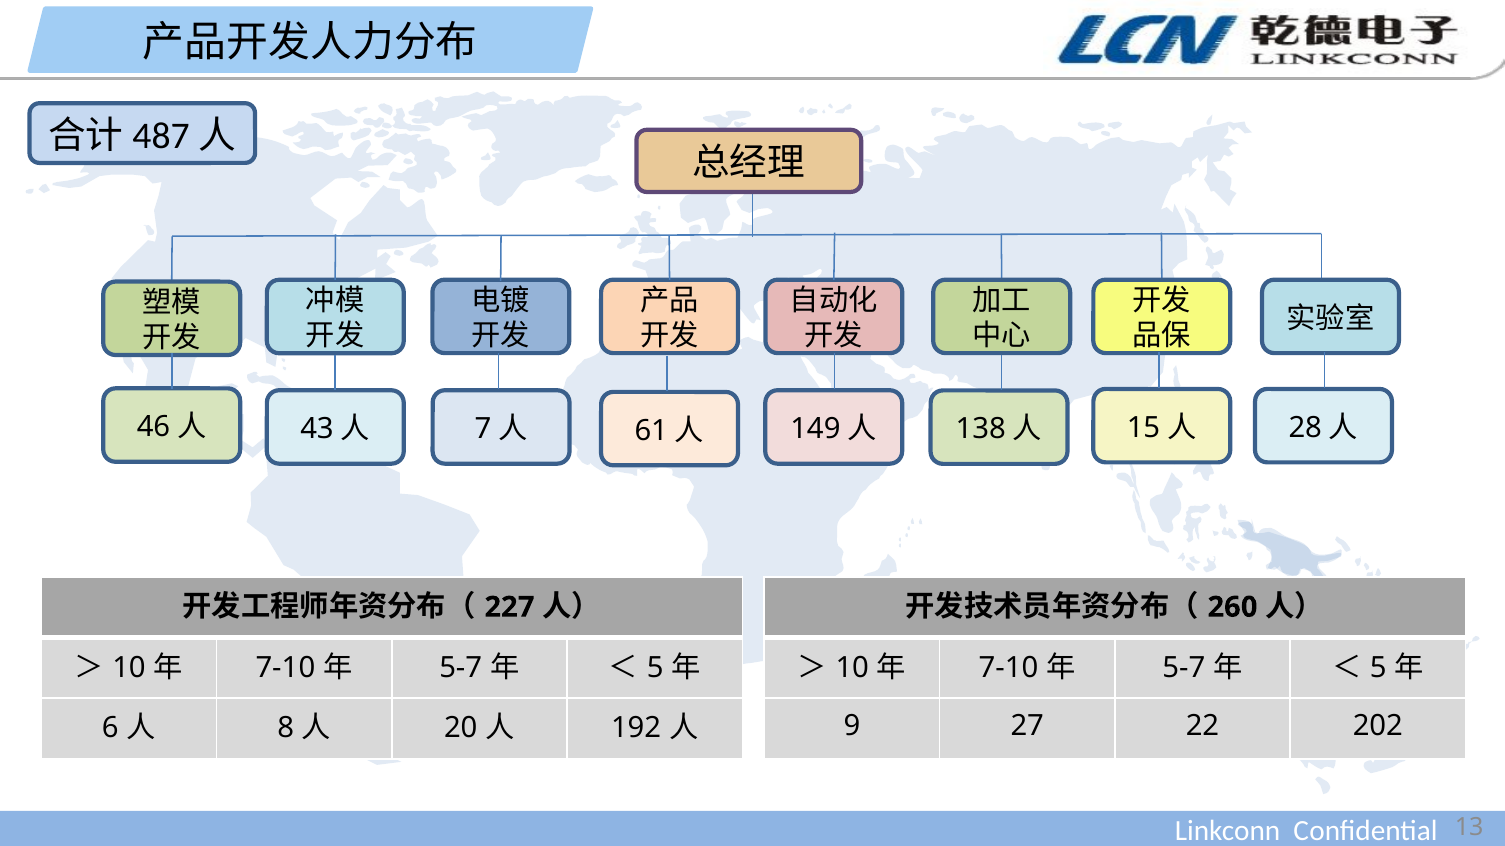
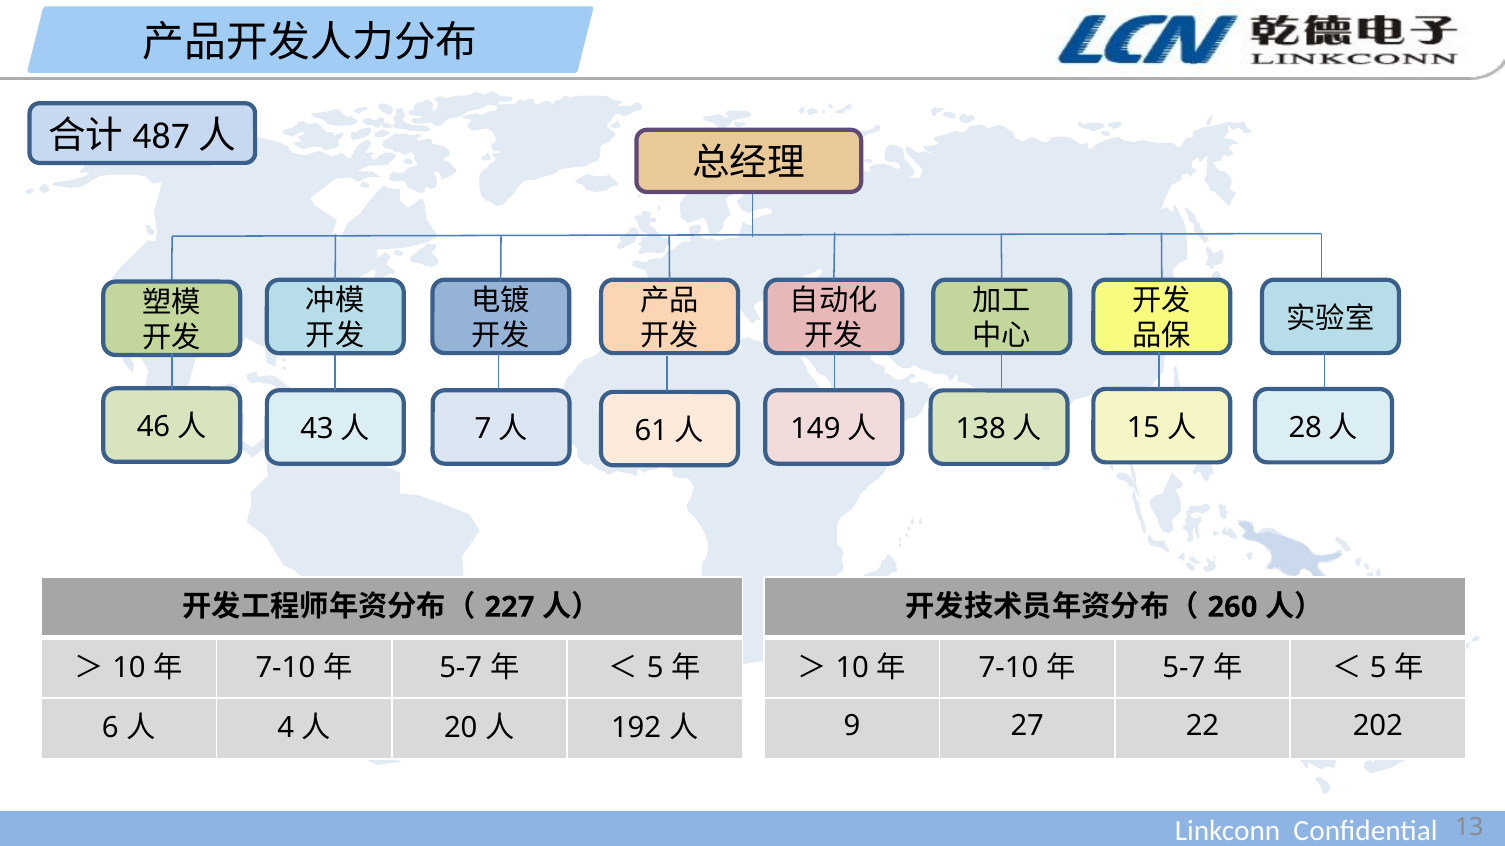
8: 8 -> 4 (286, 729)
